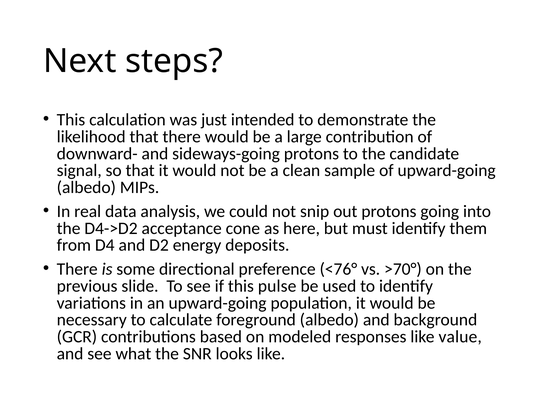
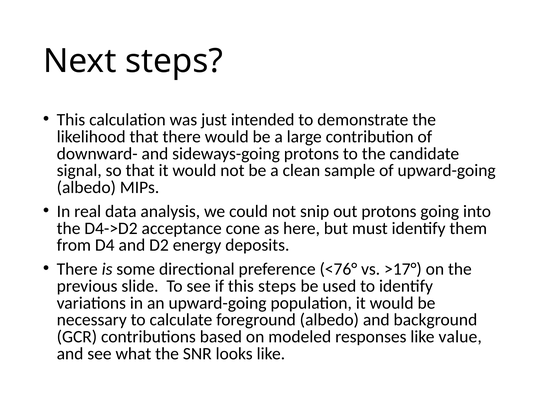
>70°: >70° -> >17° (403, 269)
this pulse: pulse -> steps (277, 286)
